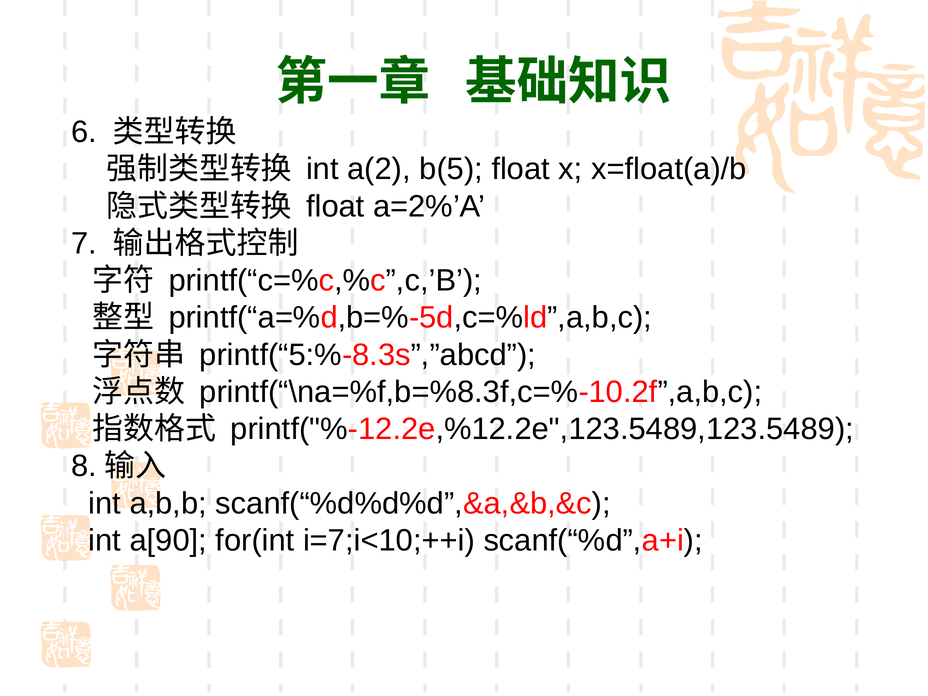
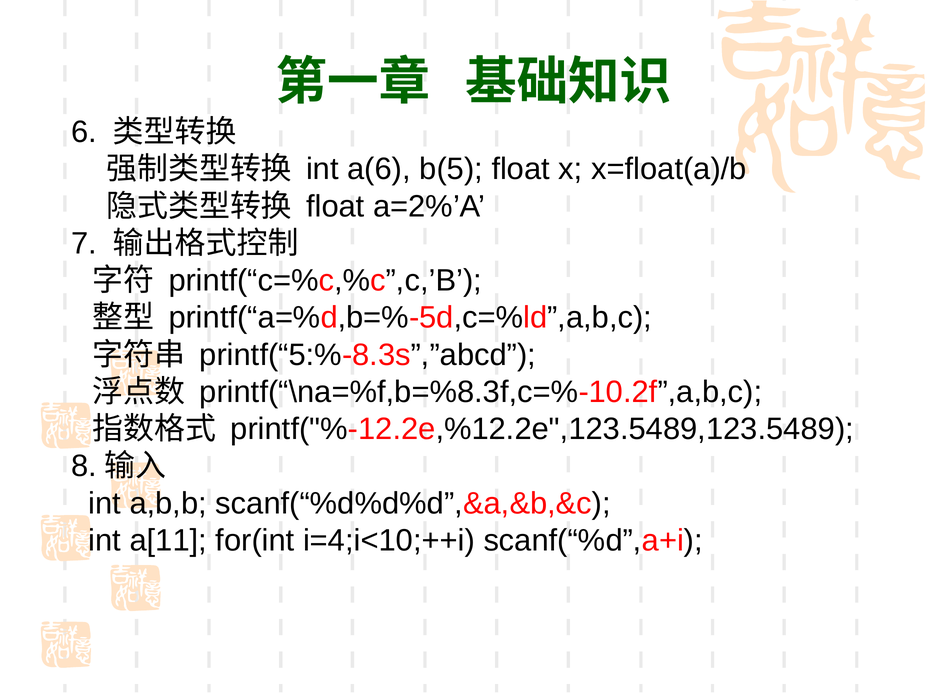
a(2: a(2 -> a(6 (379, 169)
a[90: a[90 -> a[11 (168, 540)
i=7;i<10;++i: i=7;i<10;++i -> i=4;i<10;++i (389, 540)
